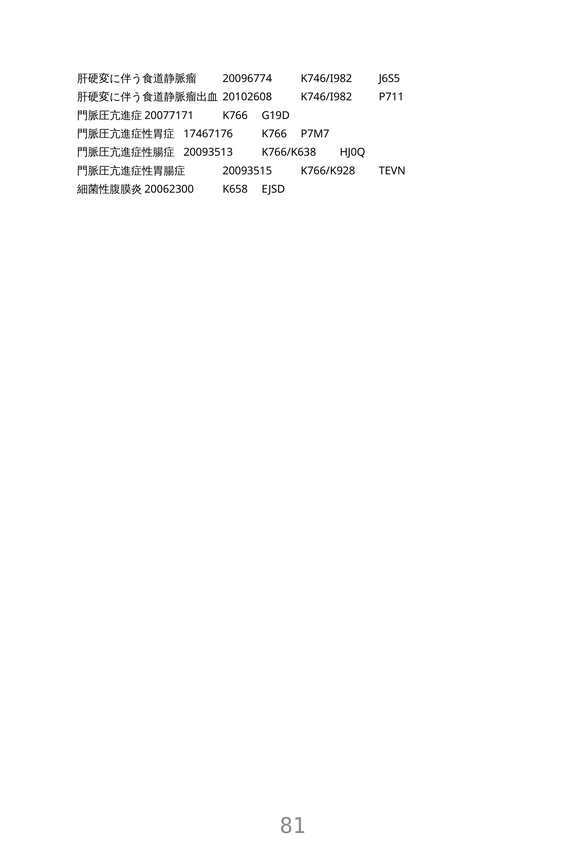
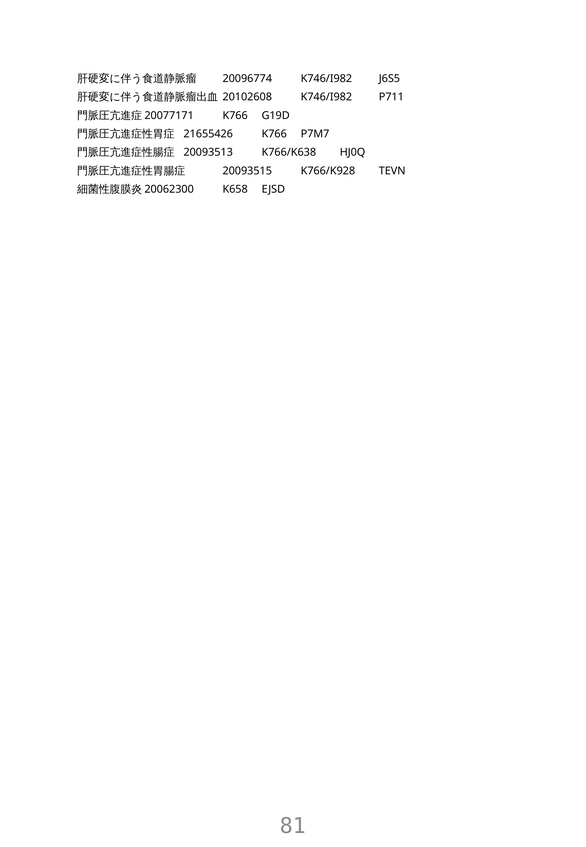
17467176: 17467176 -> 21655426 (208, 134)
